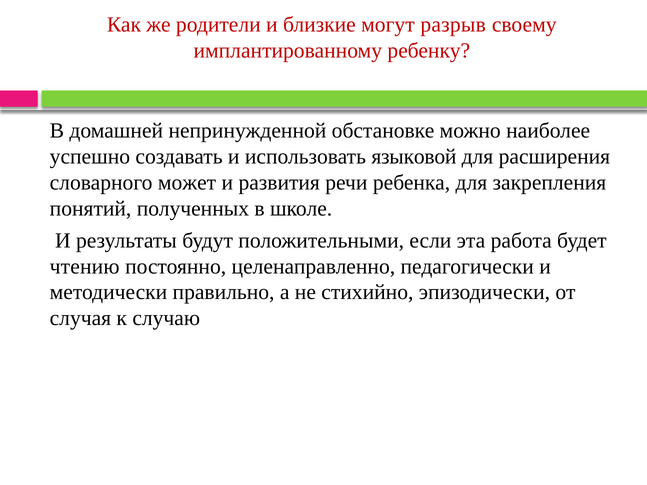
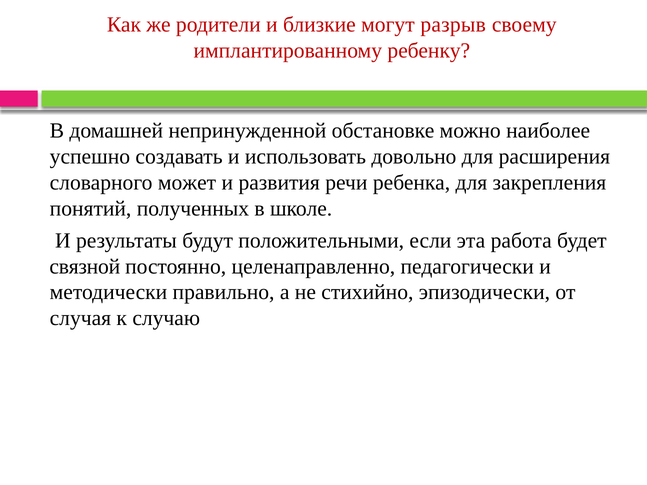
языковой: языковой -> довольно (414, 157)
чтению: чтению -> связной (85, 267)
